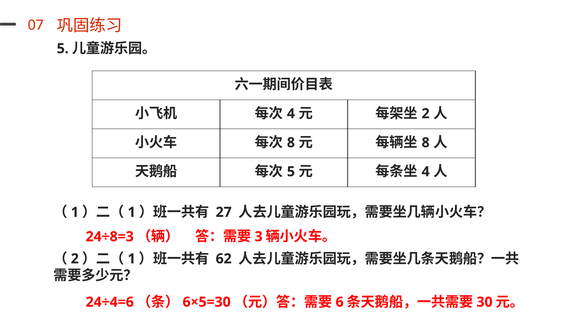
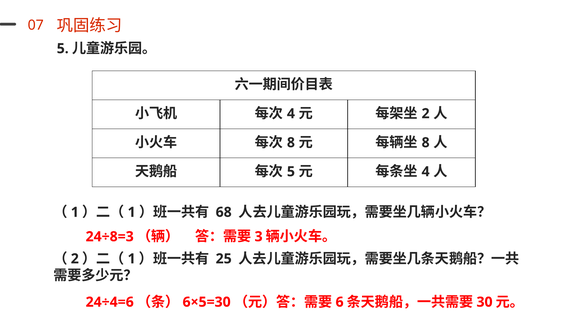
27: 27 -> 68 (224, 212)
62: 62 -> 25 (224, 258)
